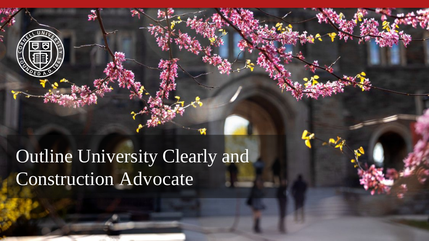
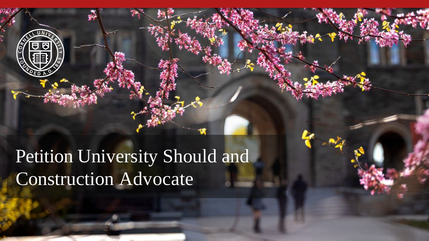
Outline: Outline -> Petition (44, 156)
Clearly: Clearly -> Should (190, 156)
